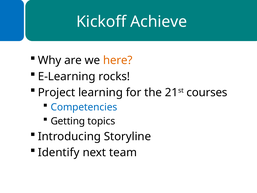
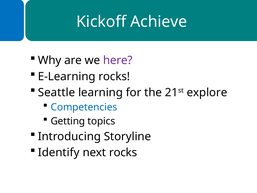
here colour: orange -> purple (118, 60)
Project: Project -> Seattle (57, 92)
courses: courses -> explore (207, 92)
next team: team -> rocks (123, 152)
